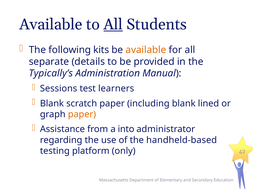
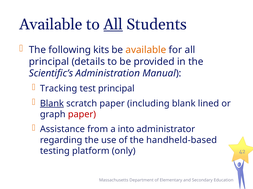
separate: separate -> principal (49, 62)
Typically’s: Typically’s -> Scientific’s (51, 74)
Sessions: Sessions -> Tracking (59, 89)
test learners: learners -> principal (116, 89)
Blank underline: none -> present (52, 104)
paper colour: orange -> red (82, 115)
